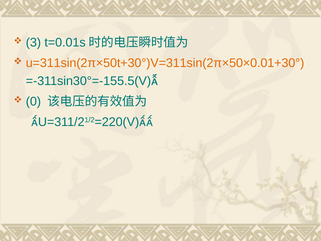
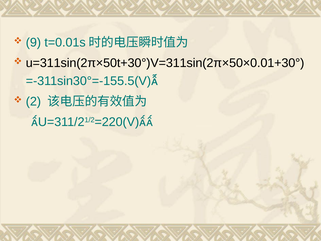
3: 3 -> 9 (33, 42)
u=311sin(2π×50t+30°)V=311sin(2π×50×0.01+30° colour: orange -> black (165, 63)
0: 0 -> 2 (33, 101)
